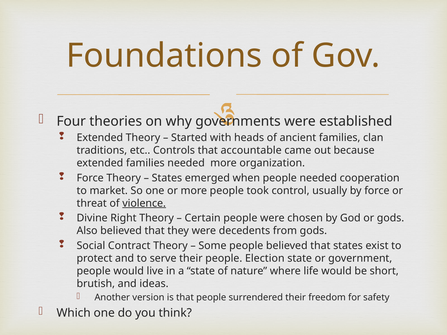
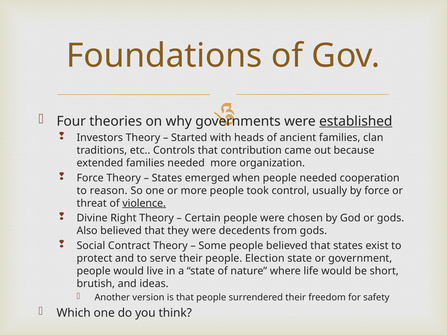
established underline: none -> present (356, 121)
Extended: Extended -> Investors (100, 138)
accountable: accountable -> contribution (251, 151)
market: market -> reason (109, 191)
